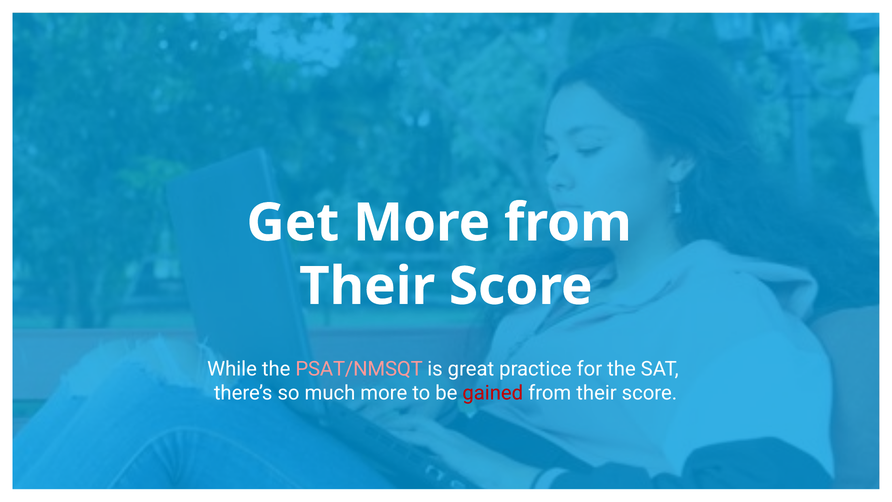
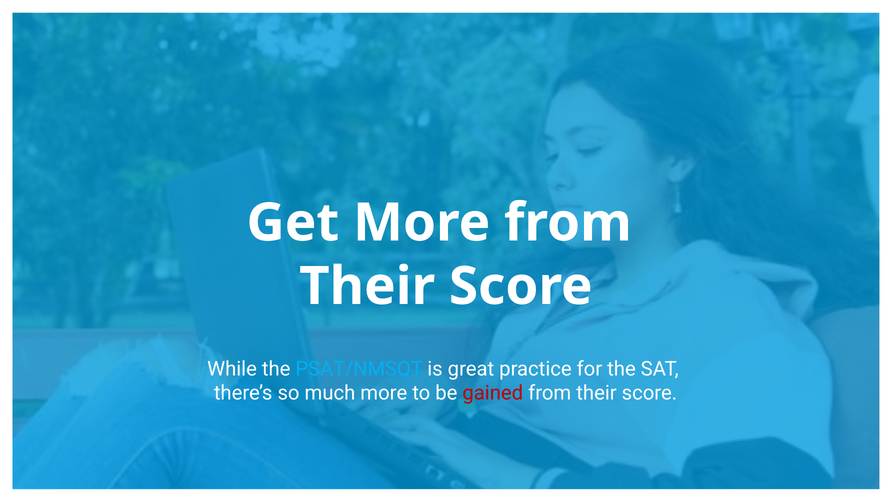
PSAT/NMSQT colour: pink -> light blue (359, 369)
